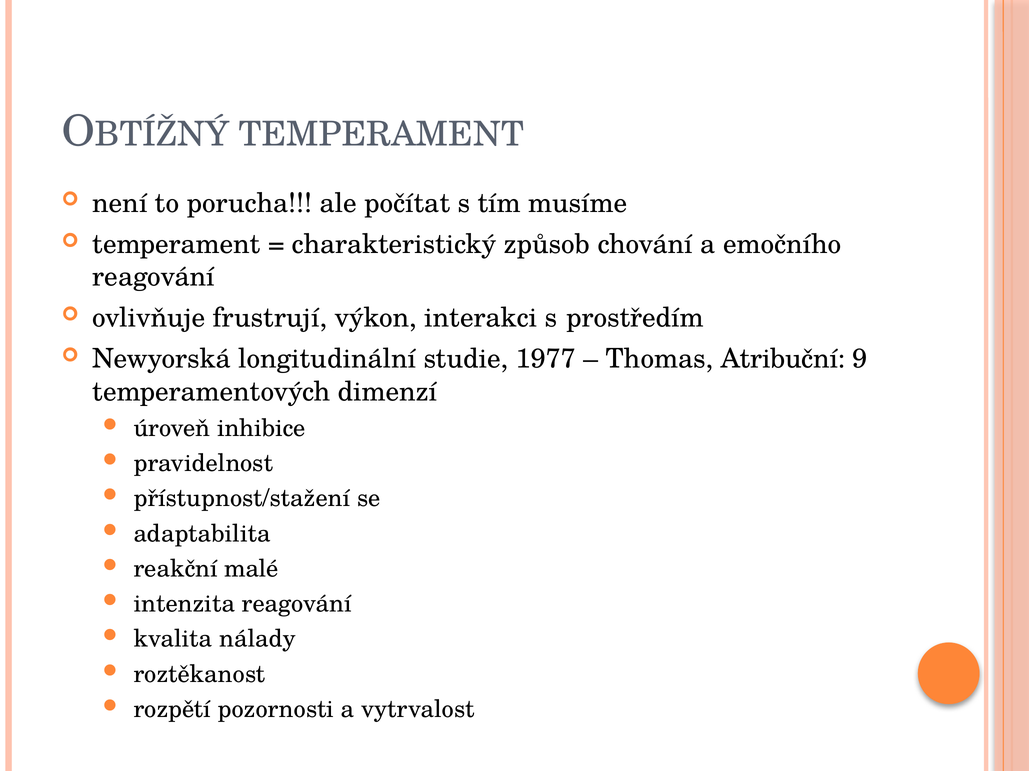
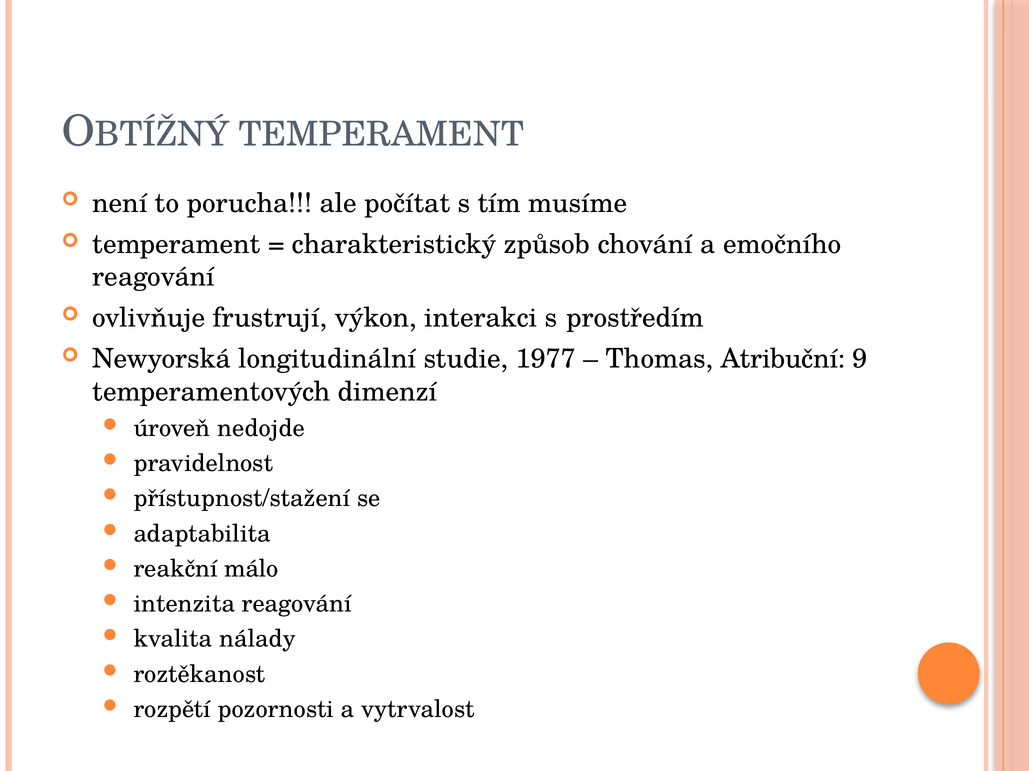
inhibice: inhibice -> nedojde (261, 429)
malé: malé -> málo (251, 569)
